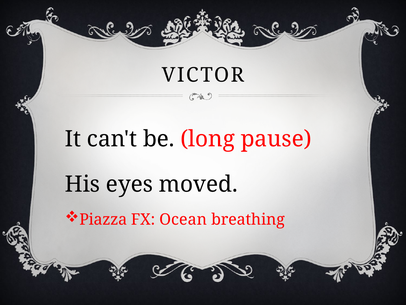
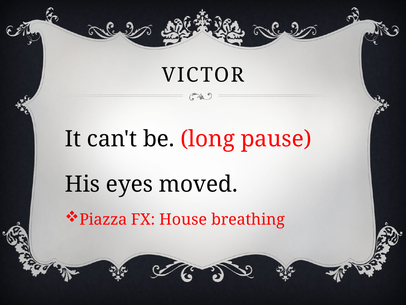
Ocean: Ocean -> House (183, 219)
